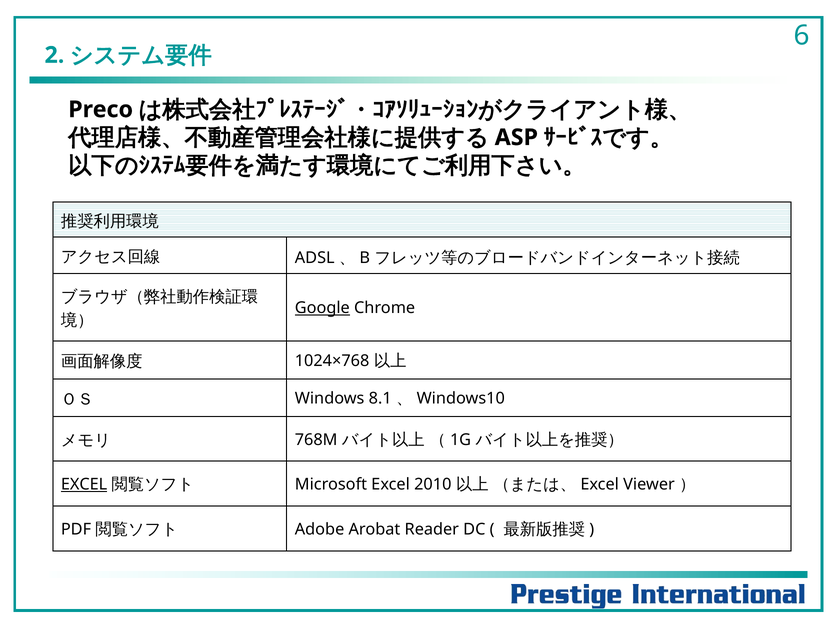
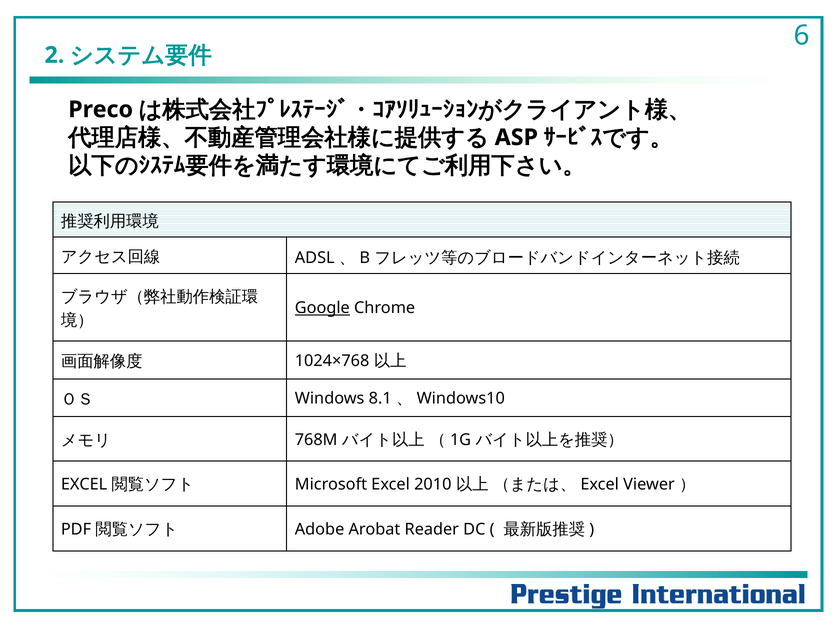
EXCEL underline: present -> none (84, 484)
